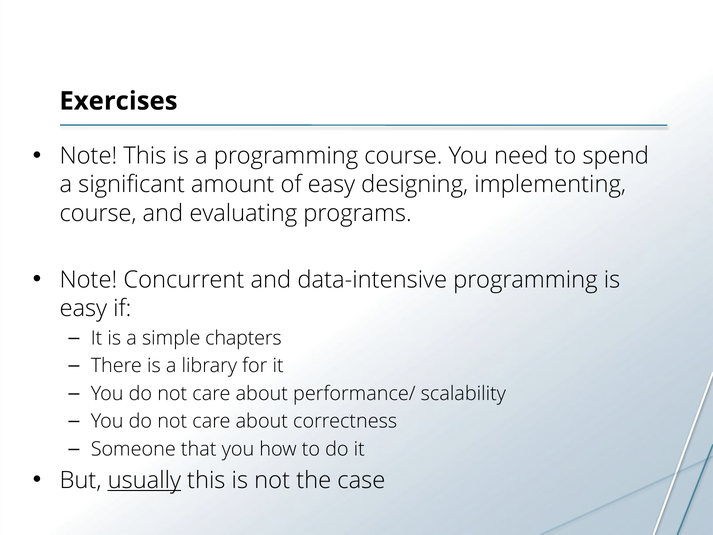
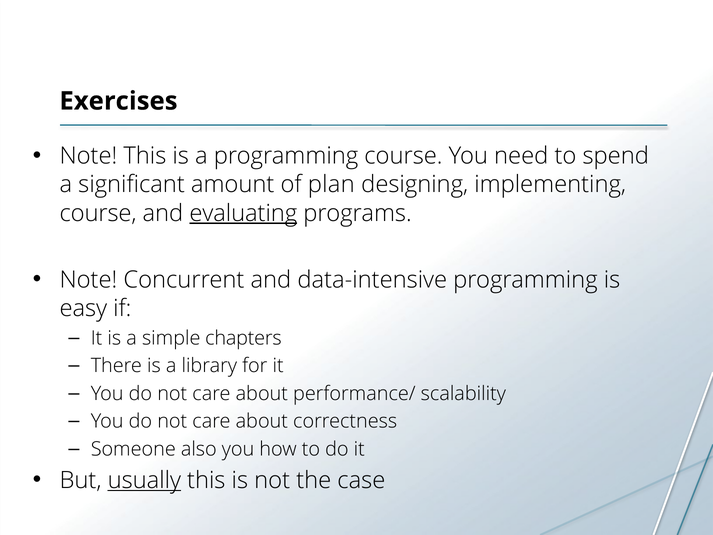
of easy: easy -> plan (331, 185)
evaluating underline: none -> present (243, 213)
that: that -> also (199, 449)
